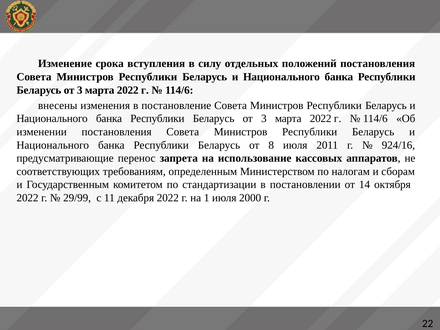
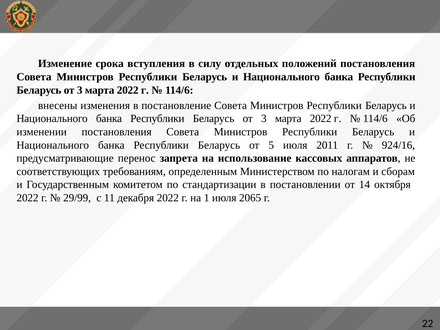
8: 8 -> 5 (271, 145)
2000: 2000 -> 2065 (250, 198)
